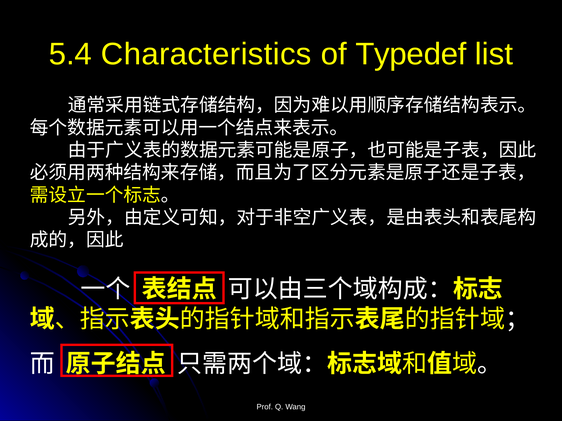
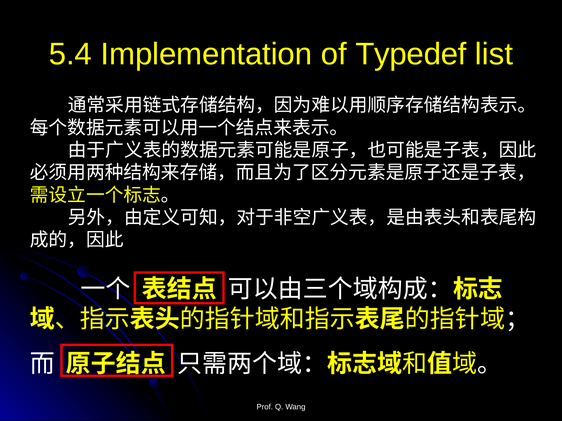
Characteristics: Characteristics -> Implementation (206, 54)
